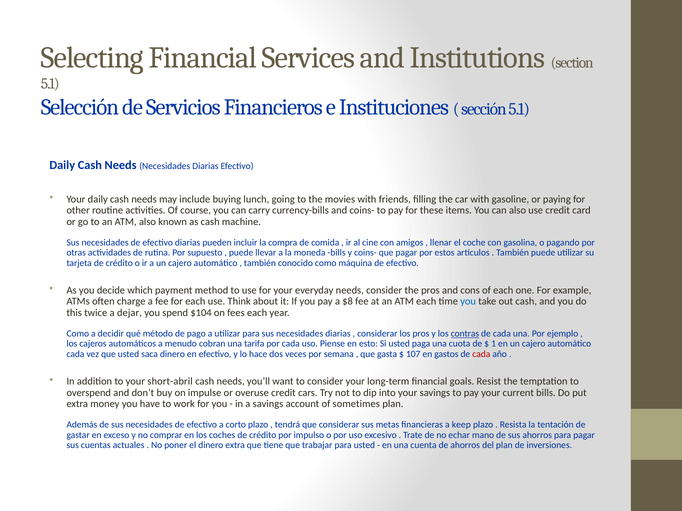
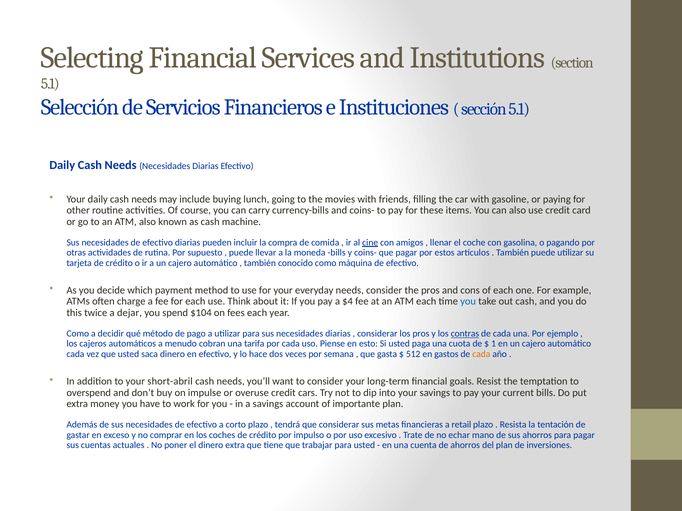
cine underline: none -> present (370, 243)
$8: $8 -> $4 (348, 302)
107: 107 -> 512 (413, 354)
cada colour: red -> orange (481, 354)
sometimes: sometimes -> importante (356, 404)
keep: keep -> retail (461, 425)
